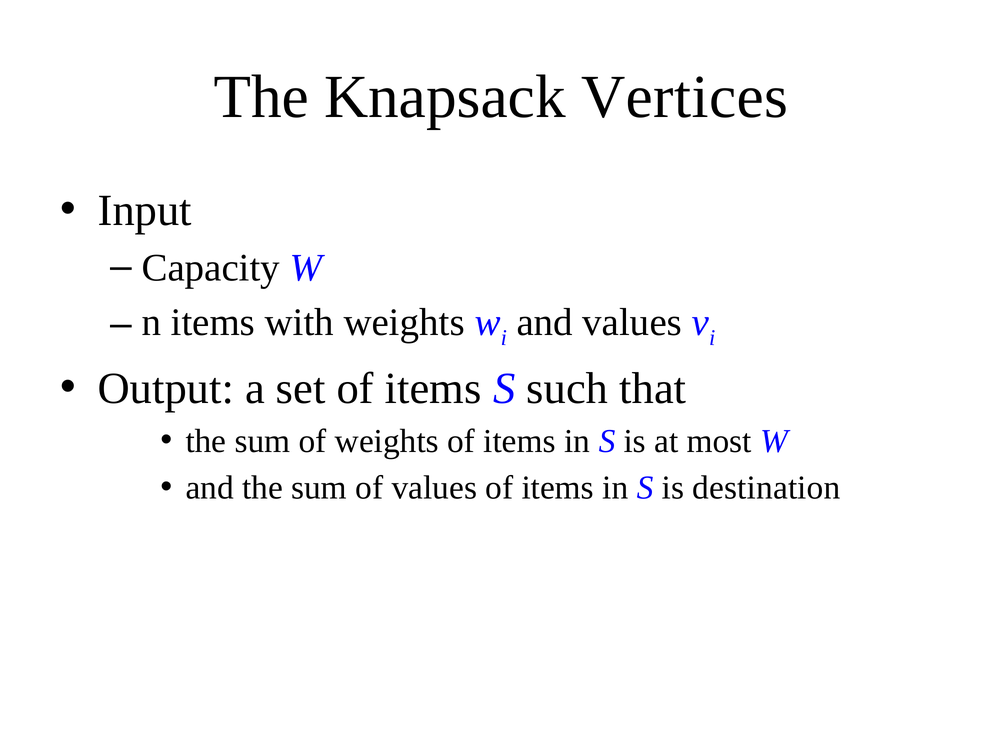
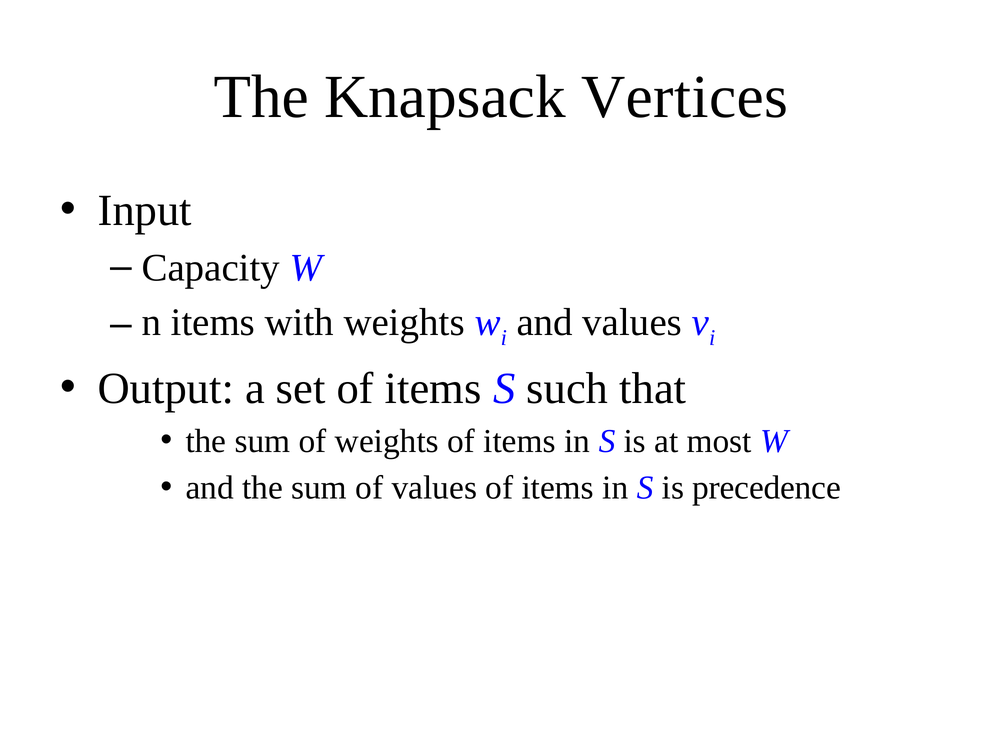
destination: destination -> precedence (767, 488)
